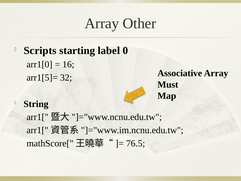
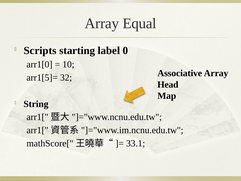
Other: Other -> Equal (140, 23)
16: 16 -> 10 (68, 64)
Must: Must -> Head (168, 84)
76.5: 76.5 -> 33.1 (136, 143)
